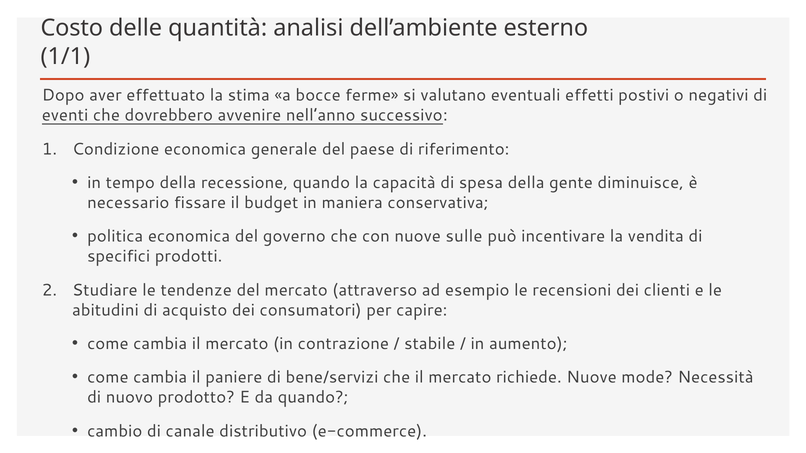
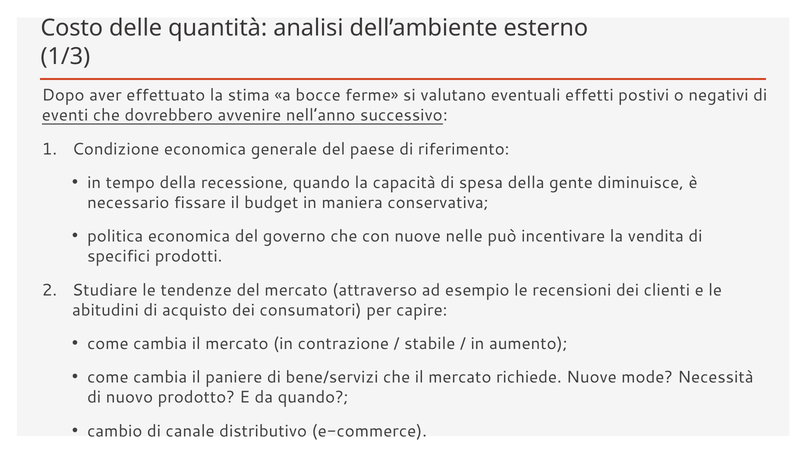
1/1: 1/1 -> 1/3 (65, 56)
sulle: sulle -> nelle (464, 236)
